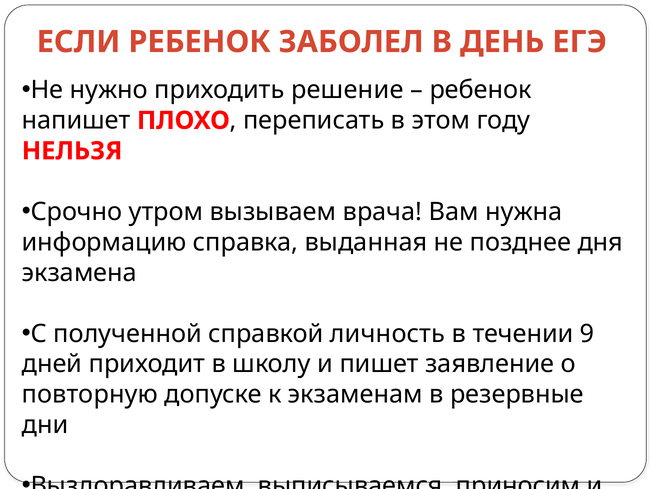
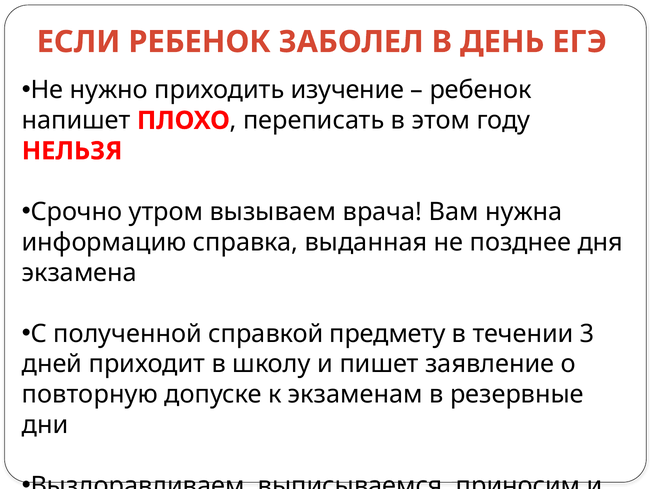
решение: решение -> изучение (348, 90)
личность: личность -> предмету (388, 333)
9: 9 -> 3 (587, 333)
